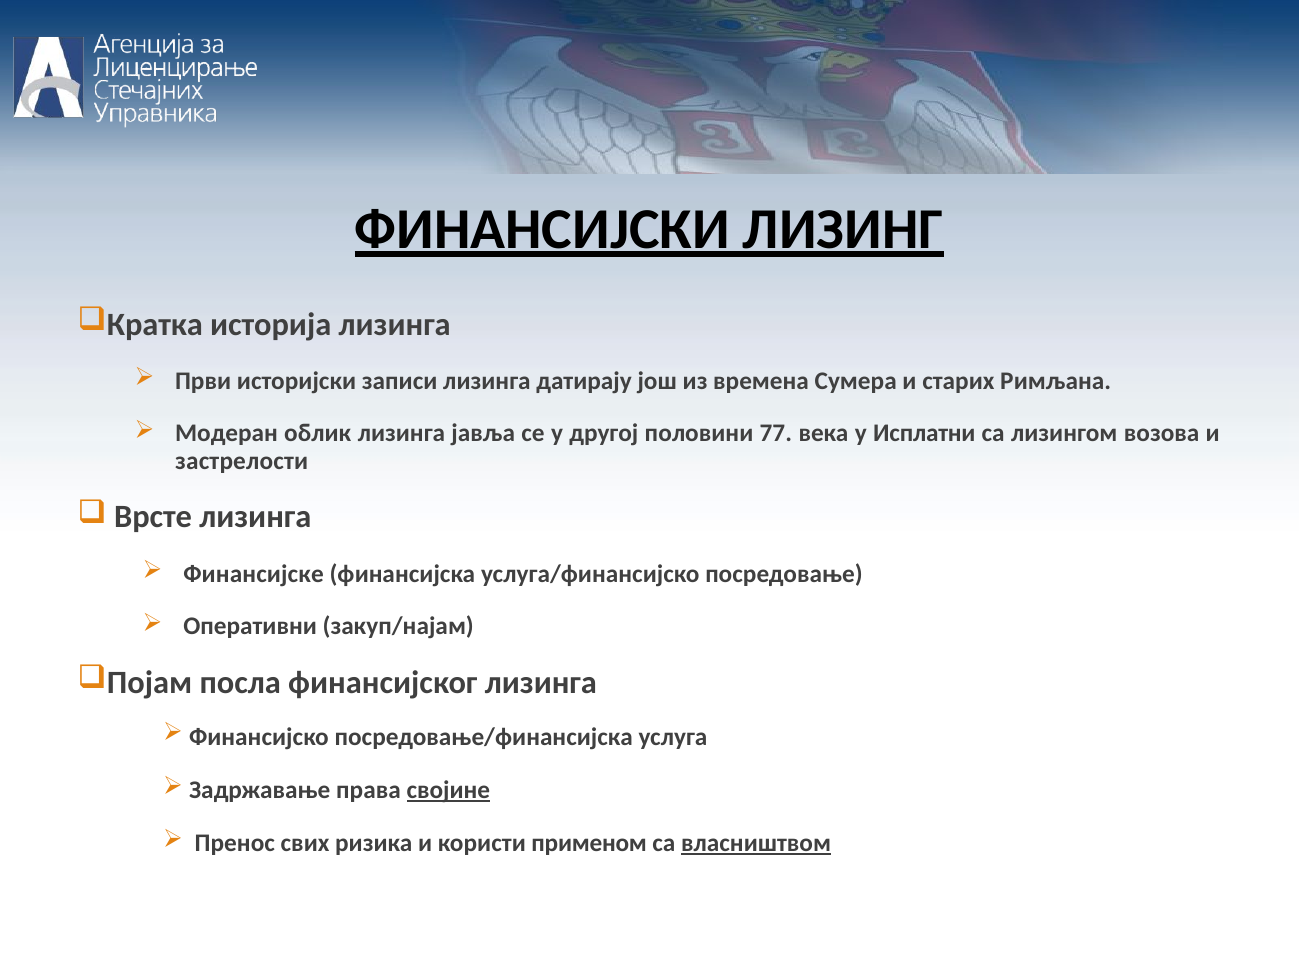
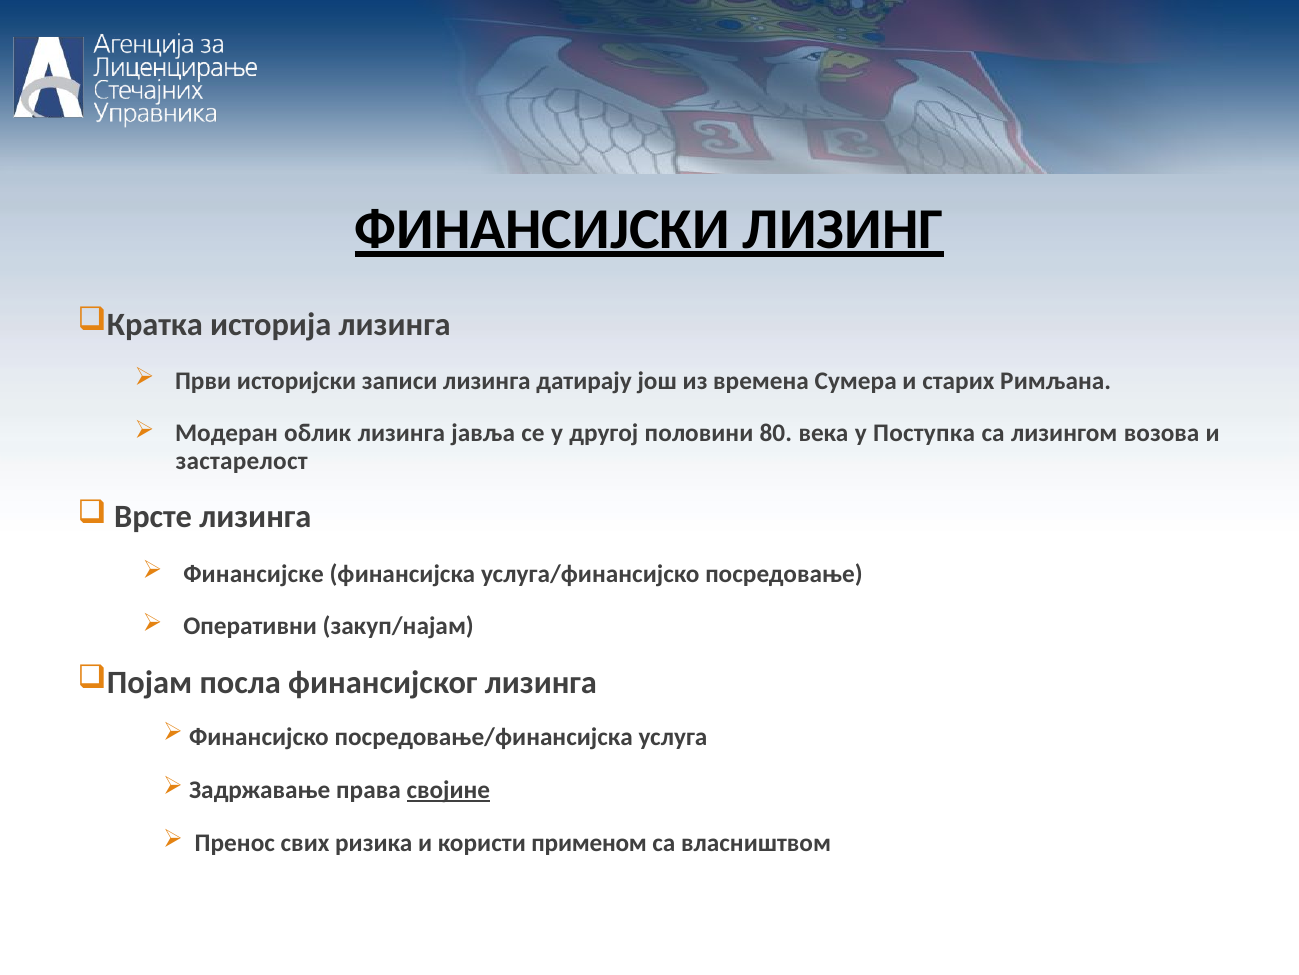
77: 77 -> 80 (776, 433)
Исплатни: Исплатни -> Поступка (924, 433)
застрелости: застрелости -> застарелост (242, 460)
власништвом underline: present -> none (756, 843)
